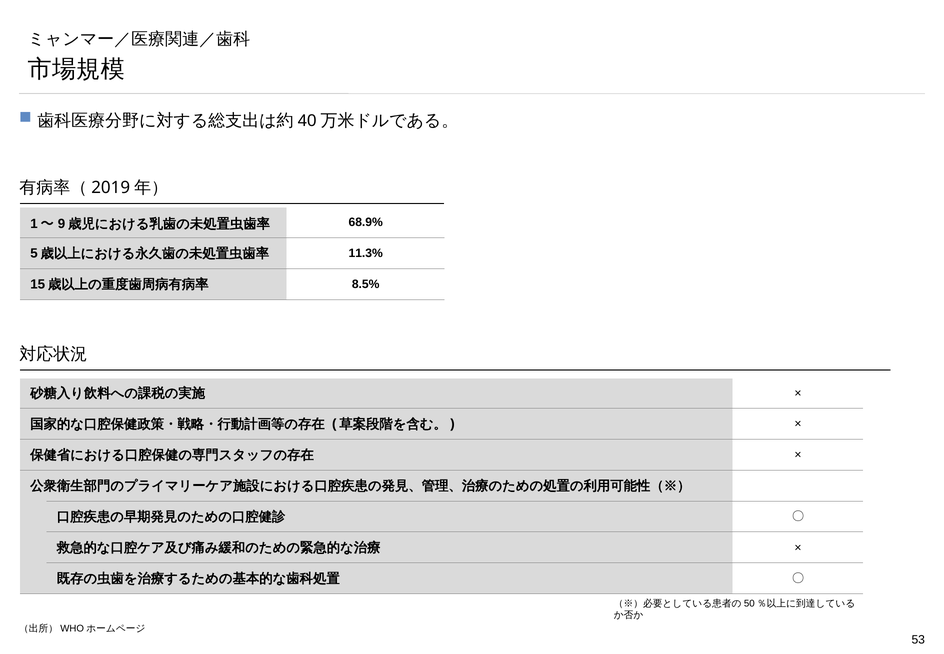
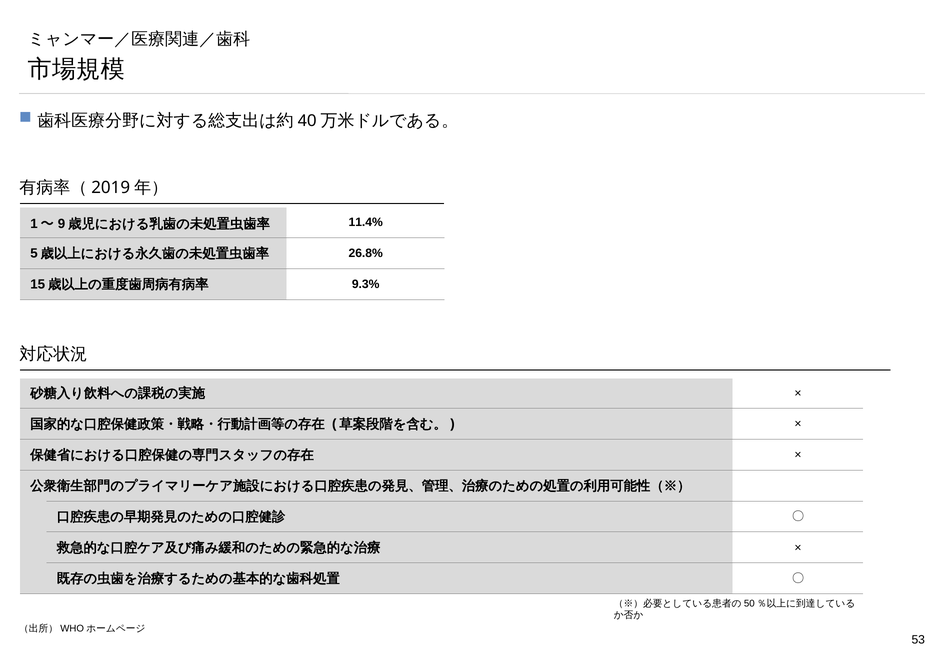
68.9%: 68.9% -> 11.4% (366, 222)
11.3%: 11.3% -> 26.8% (366, 253)
8.5%: 8.5% -> 9.3% (366, 284)
